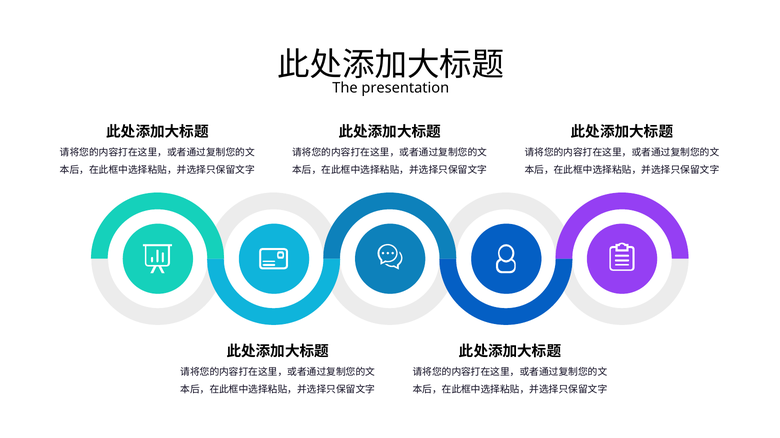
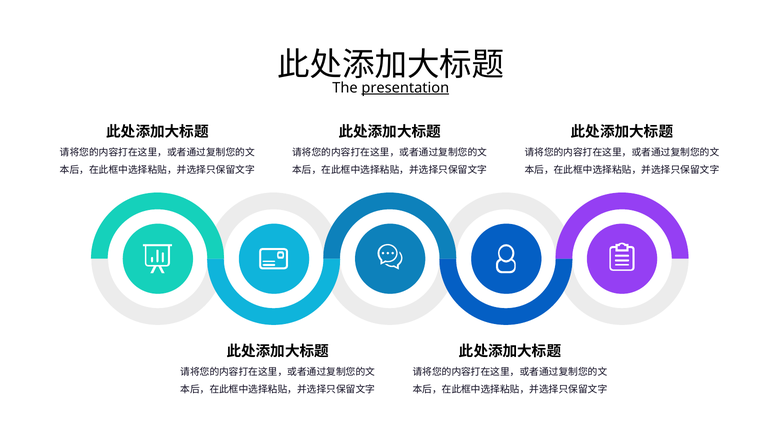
presentation underline: none -> present (405, 88)
